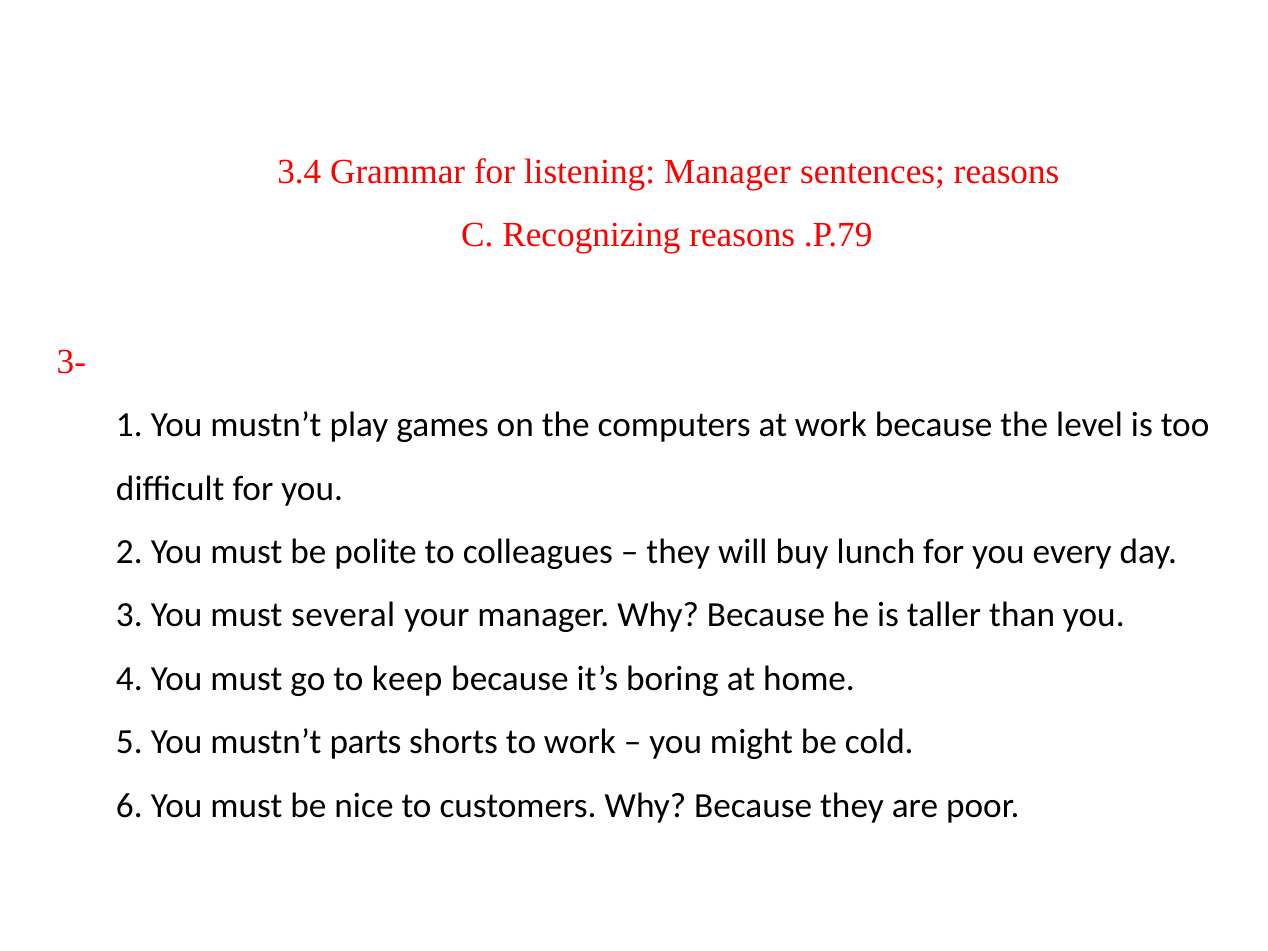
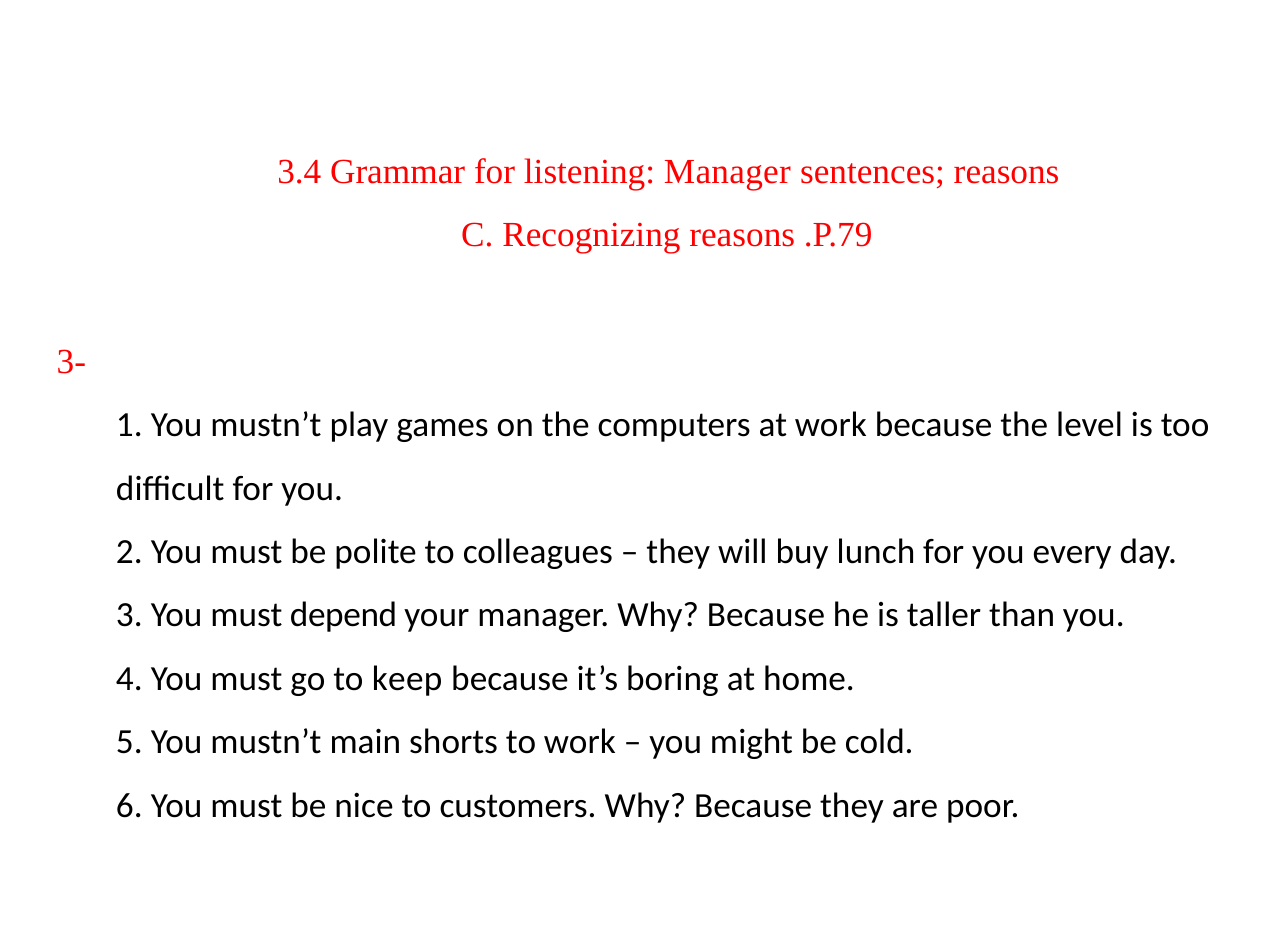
several: several -> depend (344, 615)
parts: parts -> main (365, 742)
